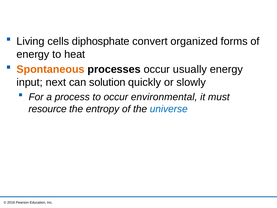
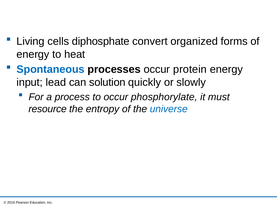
Spontaneous colour: orange -> blue (51, 69)
usually: usually -> protein (190, 69)
next: next -> lead (56, 82)
environmental: environmental -> phosphorylate (164, 97)
